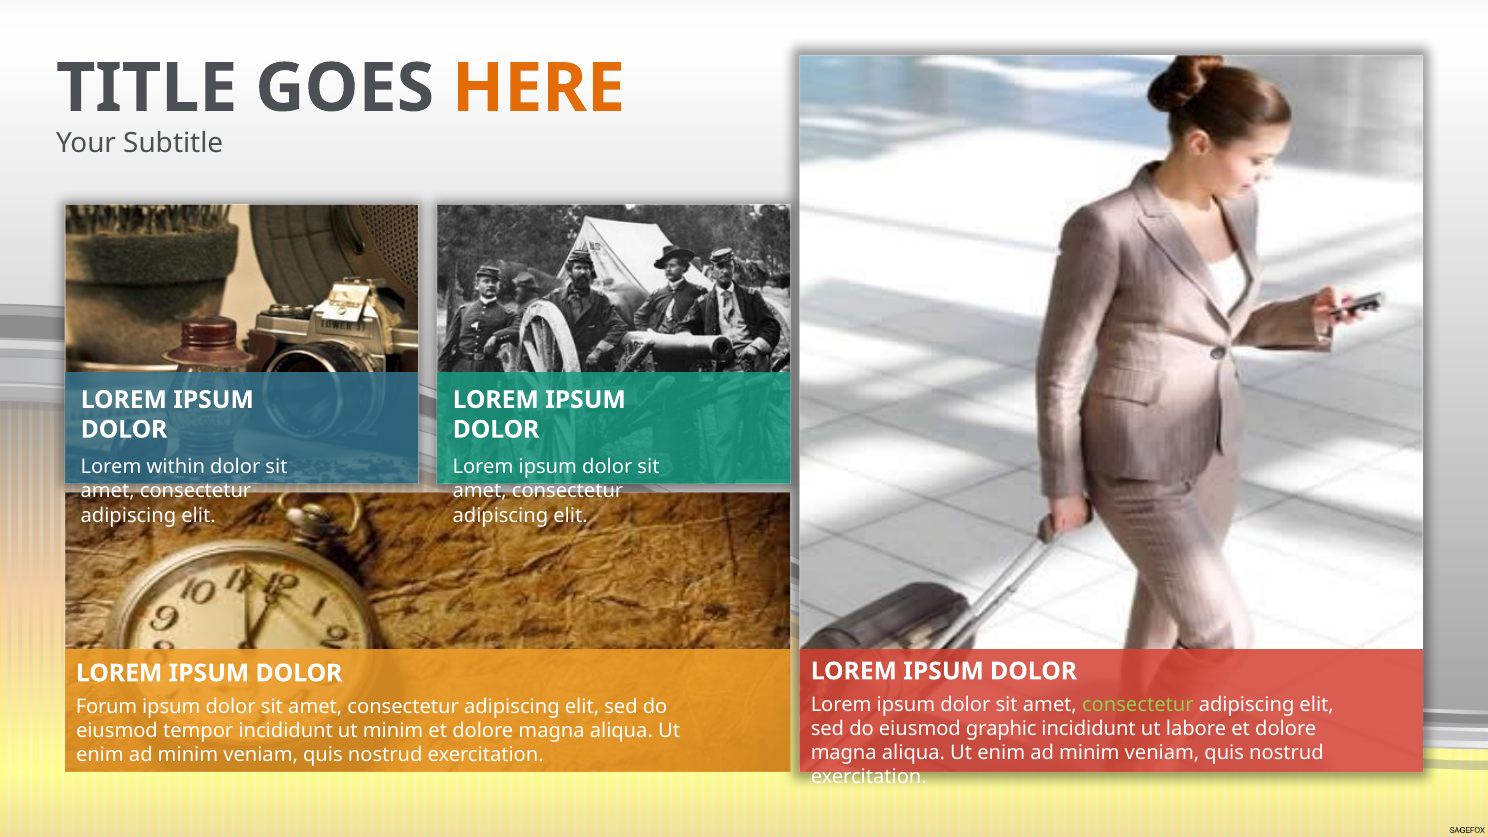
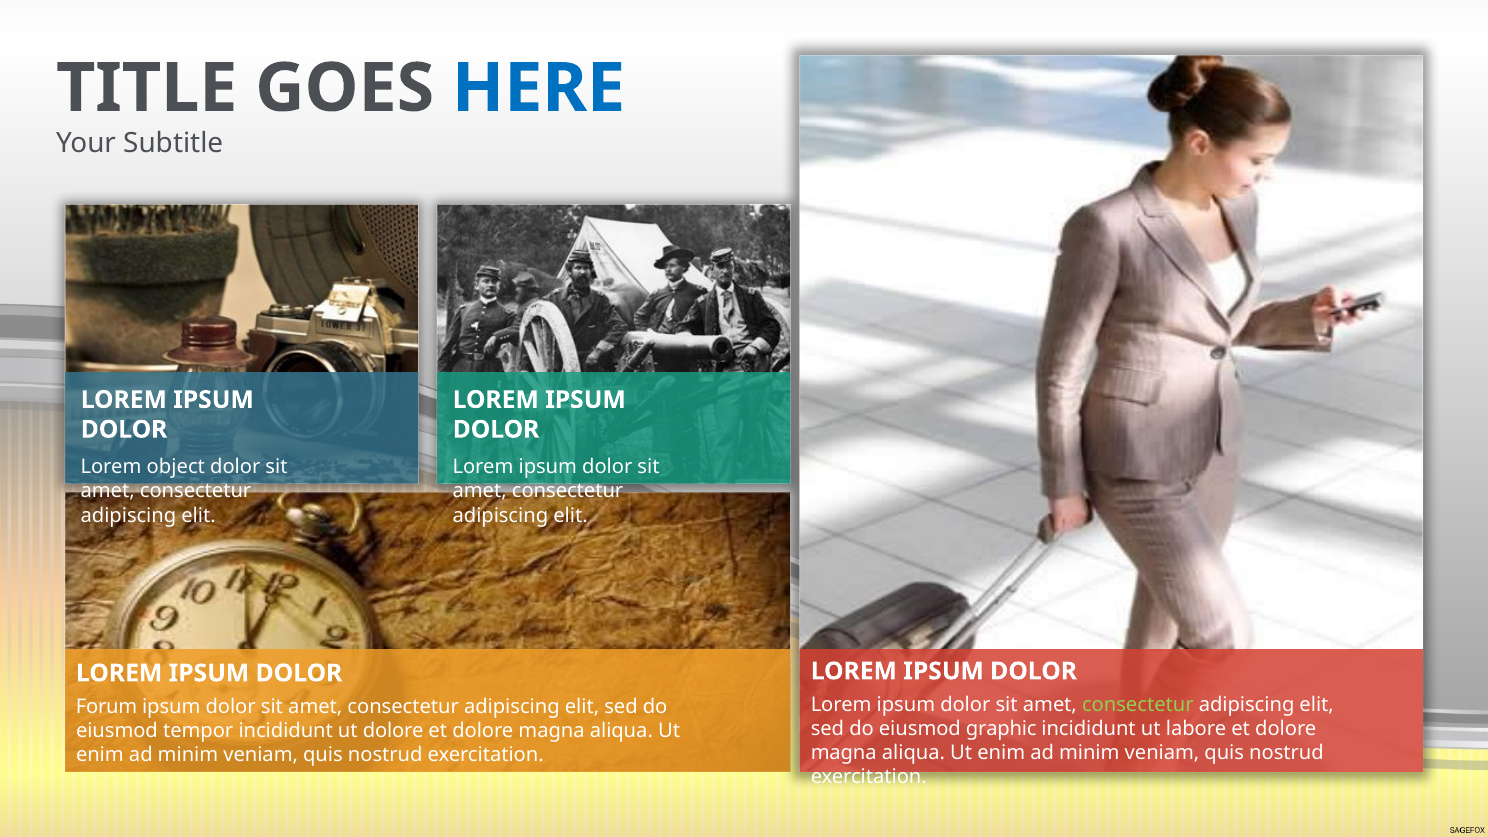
HERE colour: orange -> blue (539, 88)
within: within -> object (176, 467)
ut minim: minim -> dolore (393, 731)
